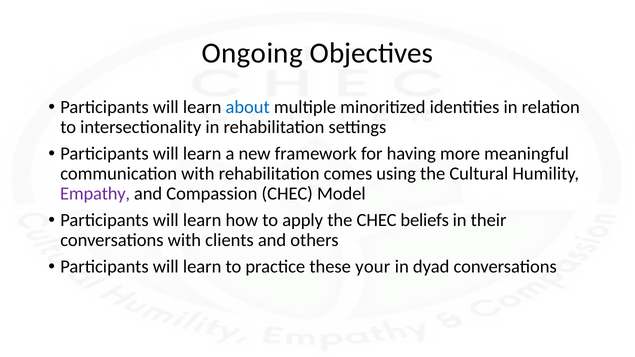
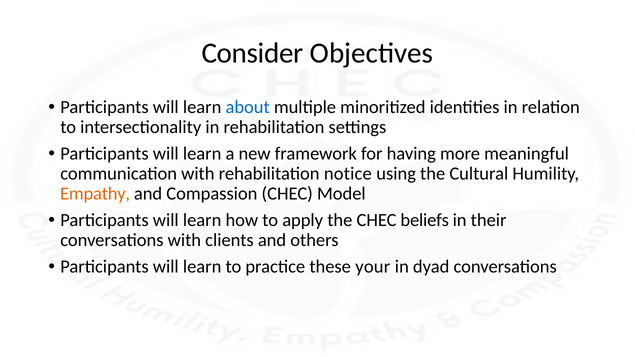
Ongoing: Ongoing -> Consider (253, 53)
comes: comes -> notice (348, 174)
Empathy colour: purple -> orange (95, 194)
